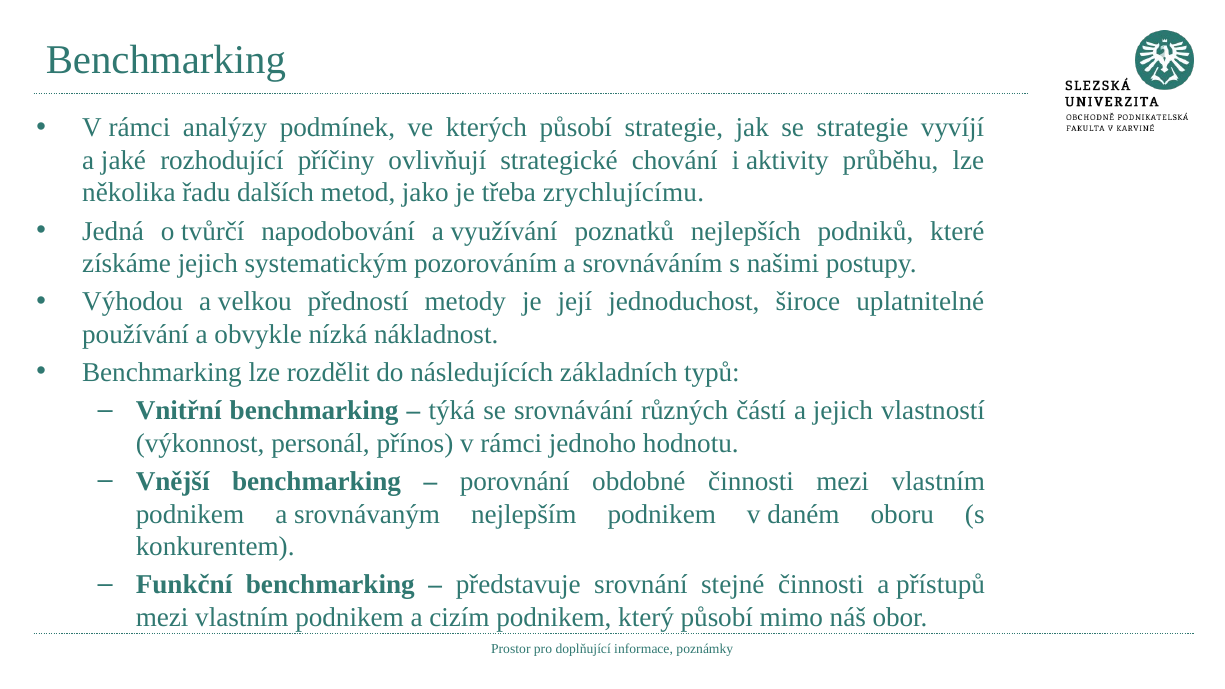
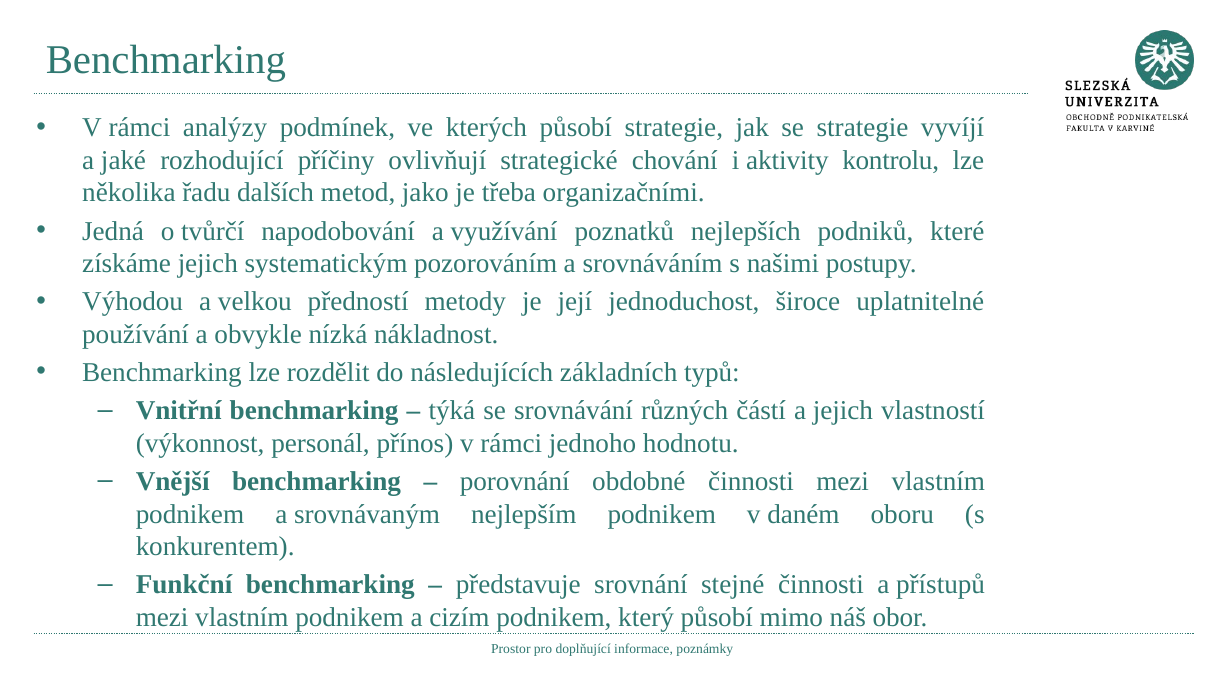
průběhu: průběhu -> kontrolu (891, 160)
zrychlujícímu: zrychlujícímu -> organizačními (624, 193)
